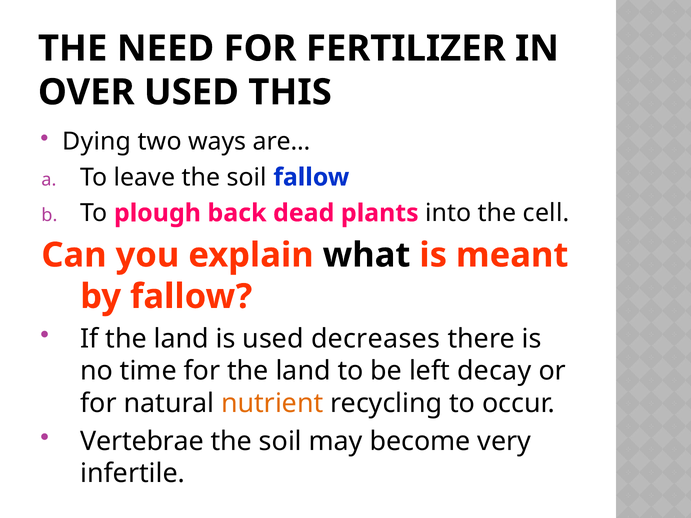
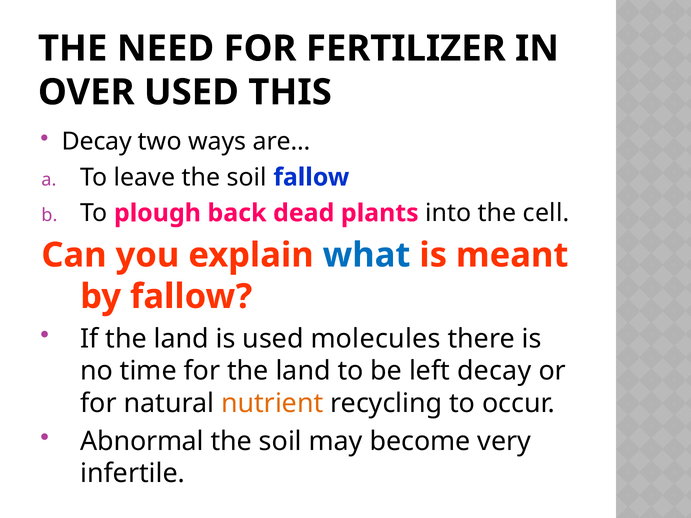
Dying: Dying -> Decay (97, 142)
what colour: black -> blue (367, 255)
decreases: decreases -> molecules (376, 339)
Vertebrae: Vertebrae -> Abnormal (142, 441)
